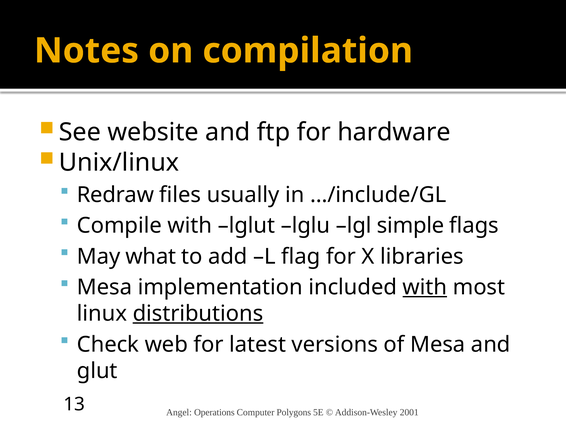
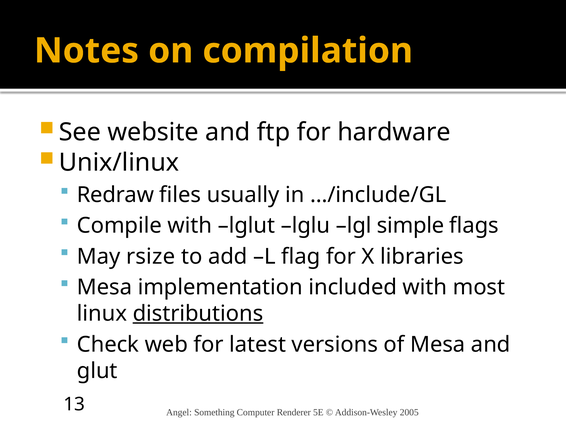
what: what -> rsize (151, 257)
with underline: present -> none (425, 288)
Operations: Operations -> Something (214, 413)
Polygons: Polygons -> Renderer (294, 413)
2001: 2001 -> 2005 (409, 413)
